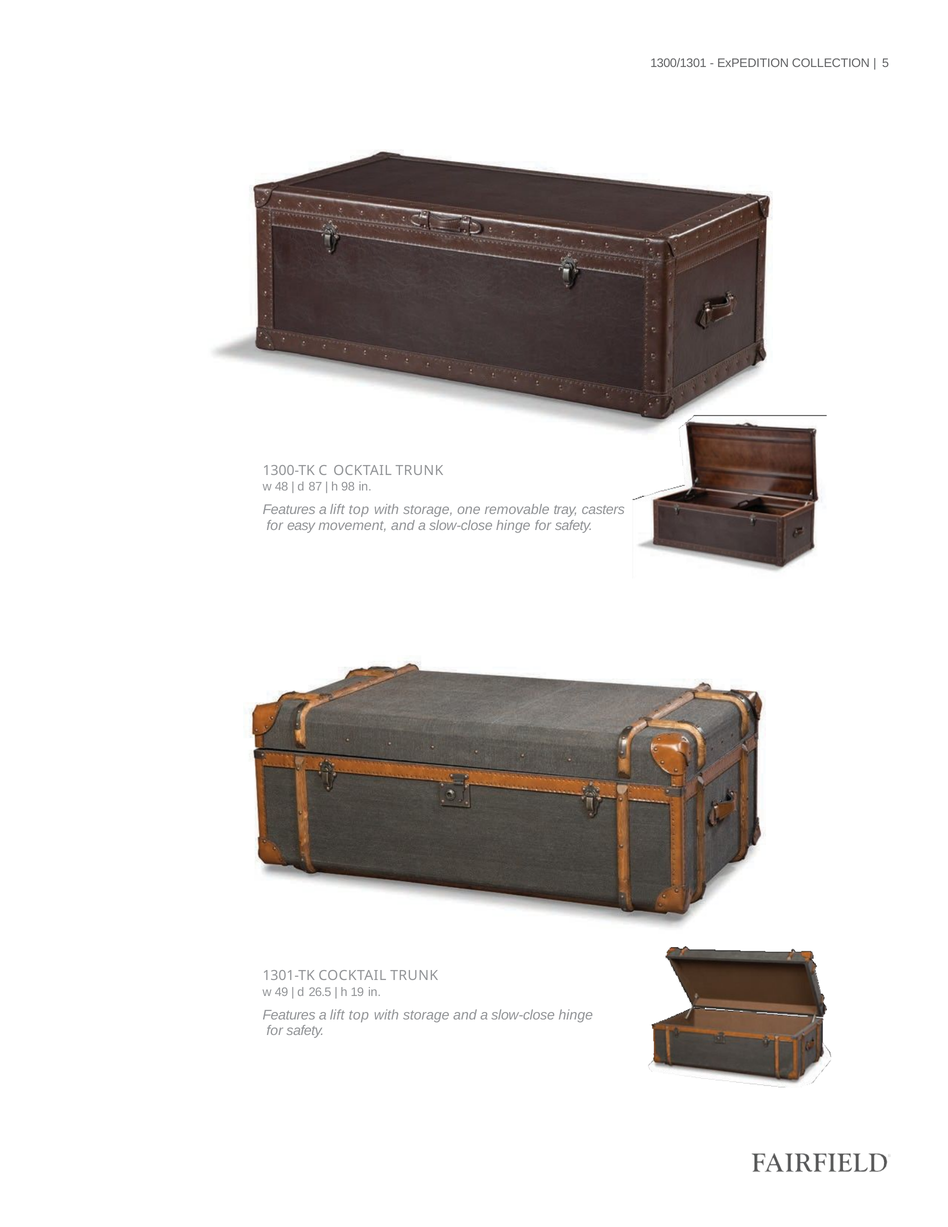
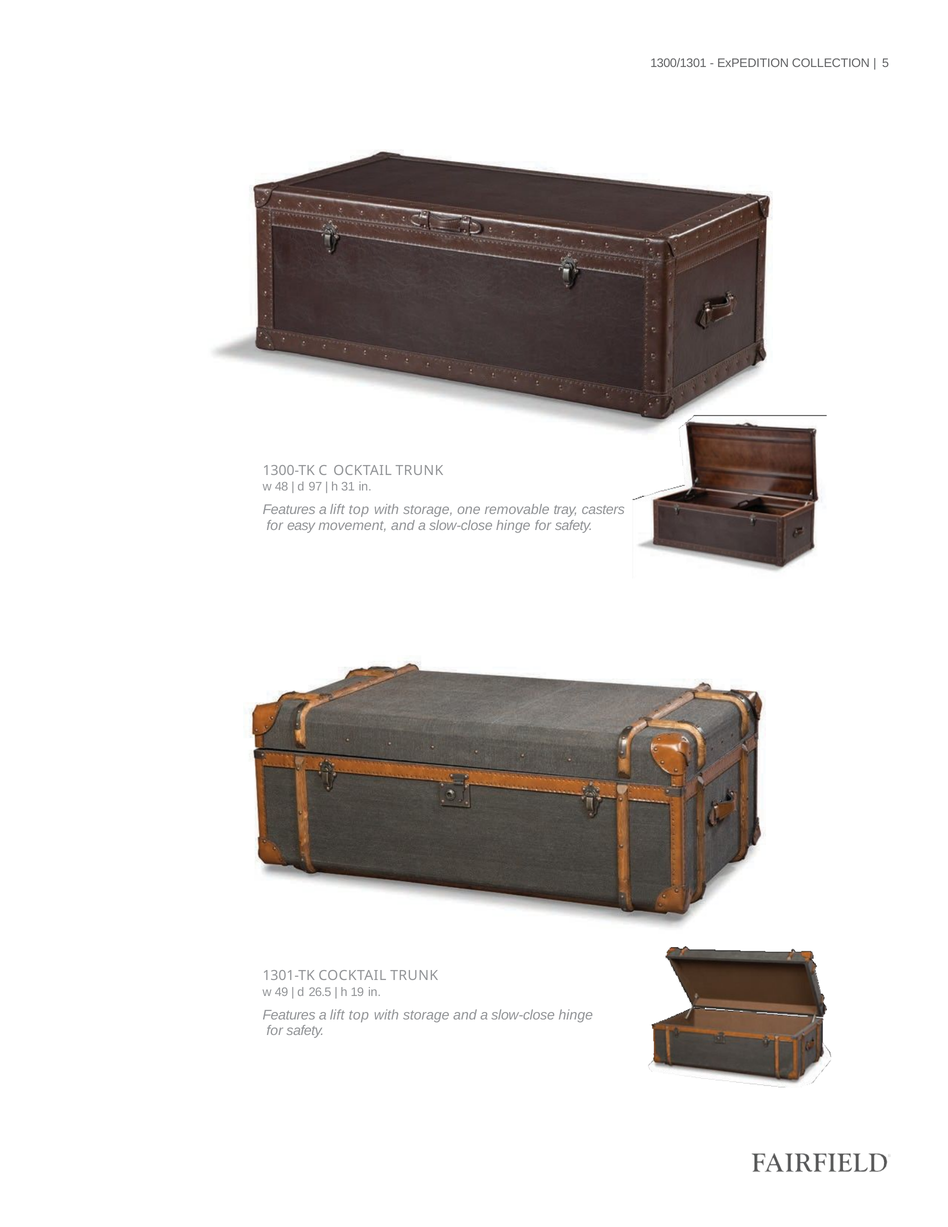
87: 87 -> 97 (315, 487)
98: 98 -> 31 (348, 487)
